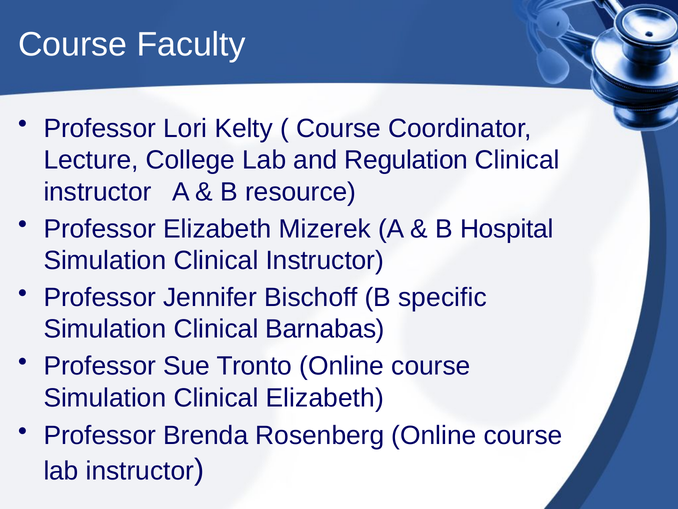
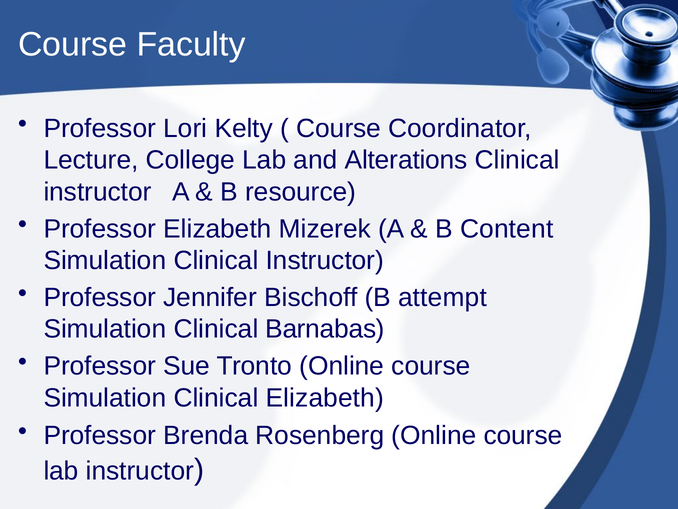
Regulation: Regulation -> Alterations (406, 160)
Hospital: Hospital -> Content (507, 229)
specific: specific -> attempt (443, 297)
